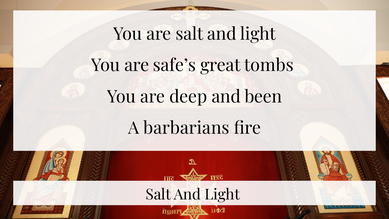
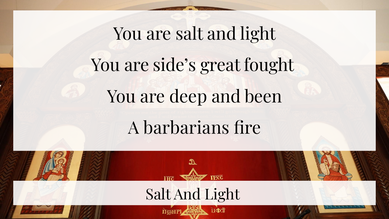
safe’s: safe’s -> side’s (175, 65)
tombs: tombs -> fought (269, 65)
